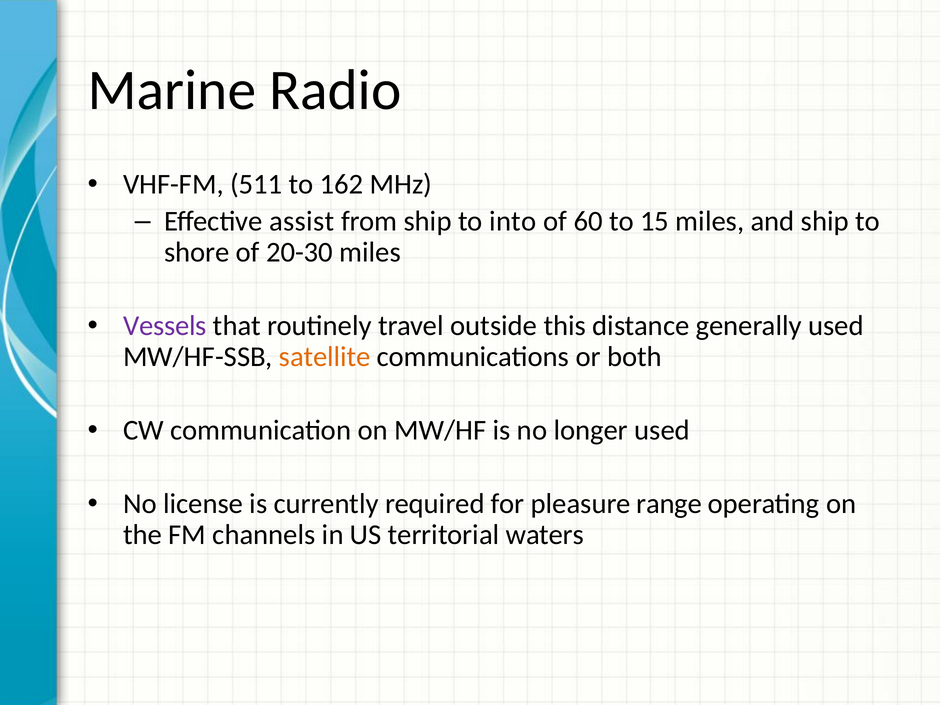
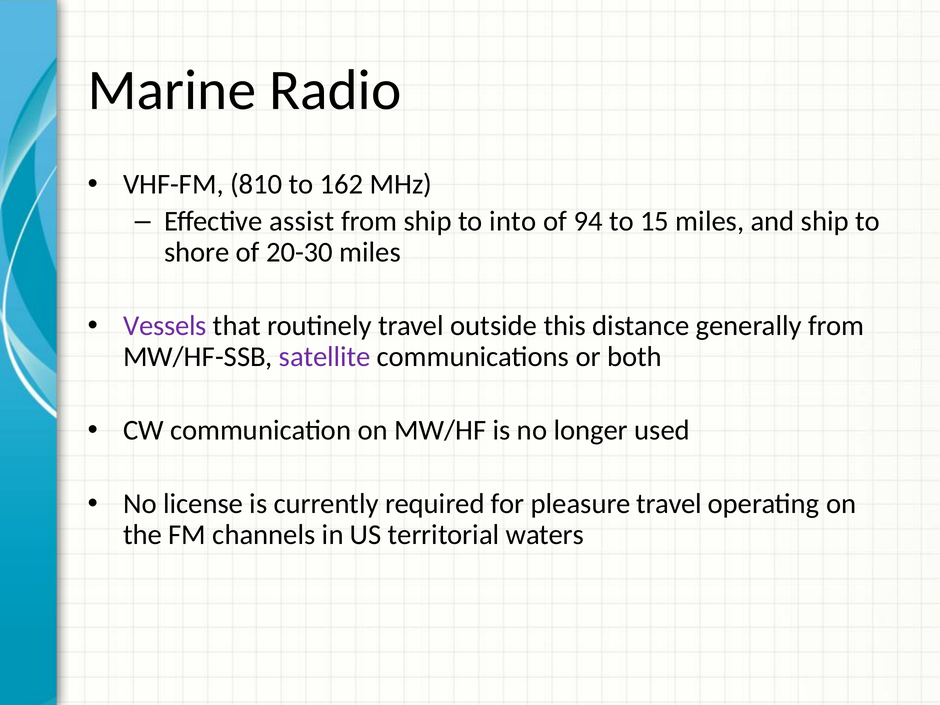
511: 511 -> 810 (256, 185)
60: 60 -> 94 (588, 221)
generally used: used -> from (836, 326)
satellite colour: orange -> purple (325, 357)
pleasure range: range -> travel (669, 504)
